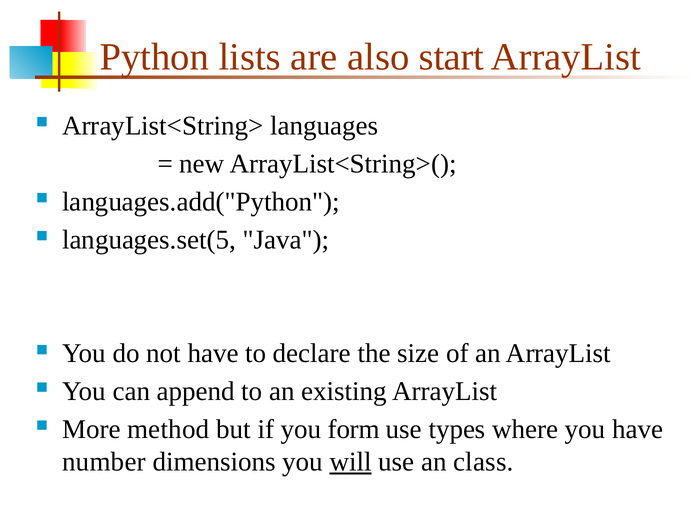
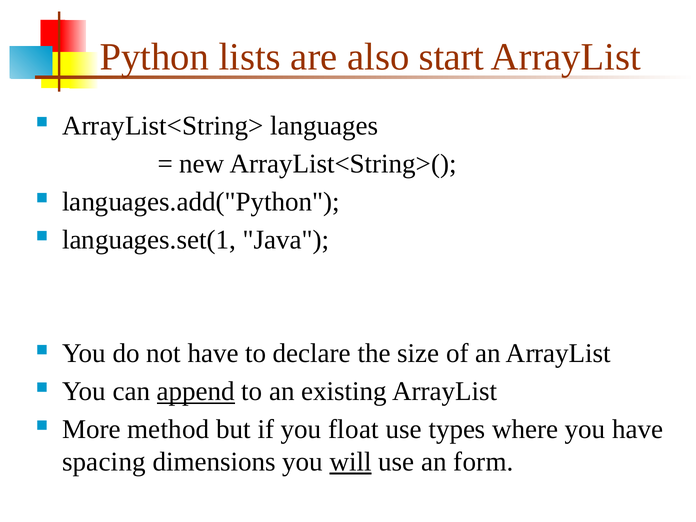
languages.set(5: languages.set(5 -> languages.set(1 (149, 240)
append underline: none -> present (196, 391)
form: form -> float (353, 429)
number: number -> spacing (104, 462)
class: class -> form (483, 462)
